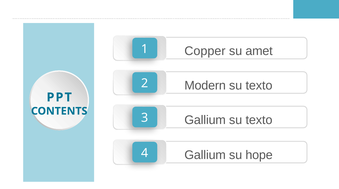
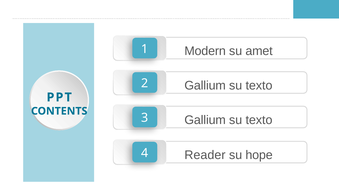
Copper: Copper -> Modern (205, 51)
Modern: Modern -> Gallium (205, 85)
Gallium: Gallium -> Reader (205, 155)
